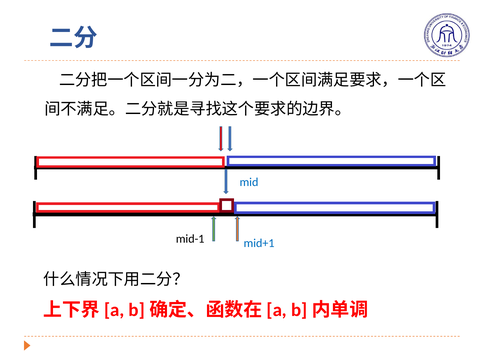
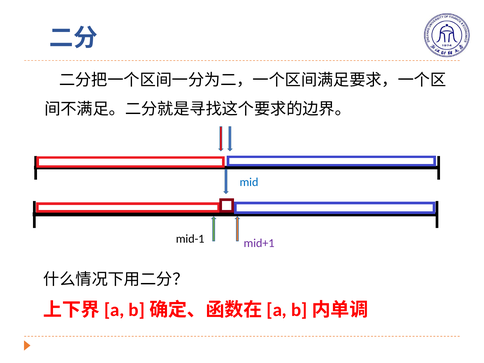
mid+1 colour: blue -> purple (259, 243)
